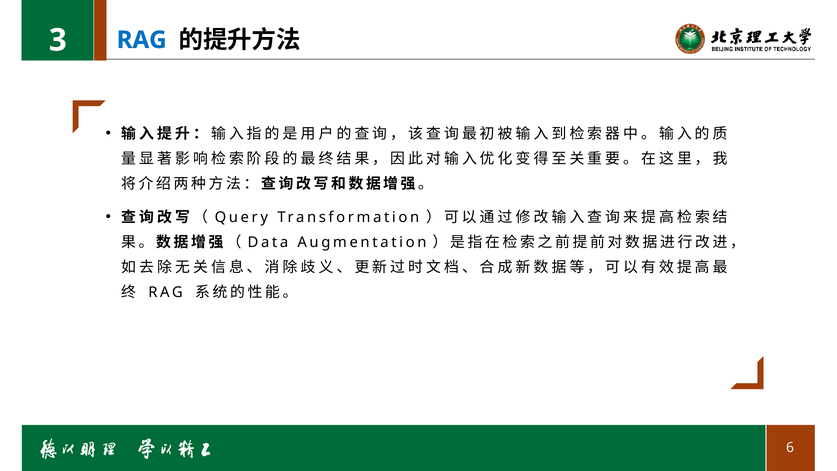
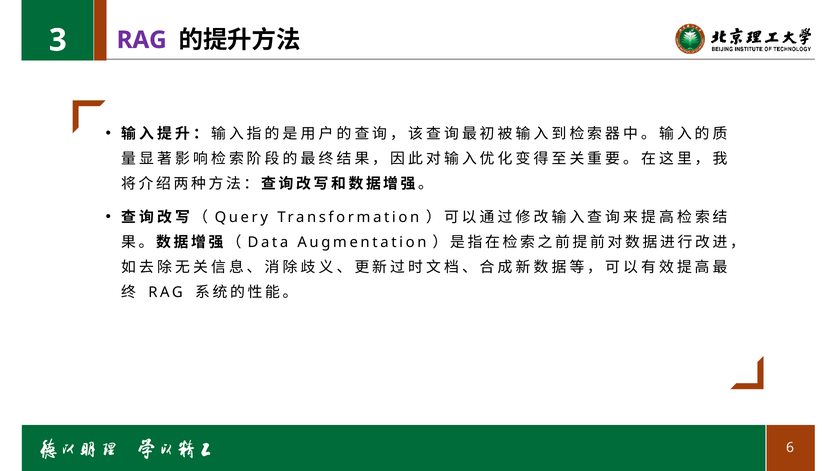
RAG colour: blue -> purple (142, 40)
